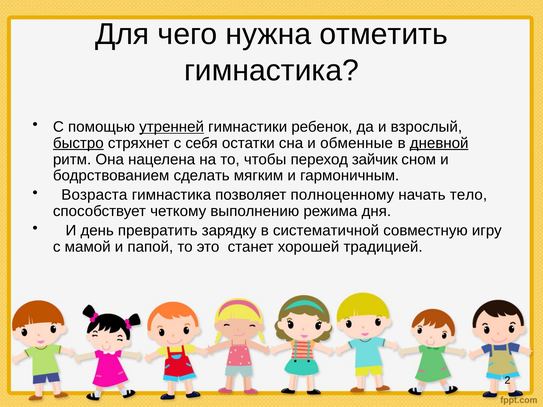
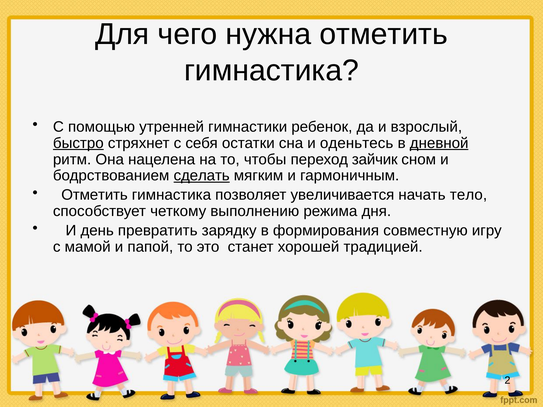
утренней underline: present -> none (172, 127)
обменные: обменные -> оденьтесь (357, 143)
сделать underline: none -> present (202, 176)
Возраста: Возраста -> Отметить (94, 195)
полноценному: полноценному -> увеличивается (342, 195)
систематичной: систематичной -> формирования (326, 231)
